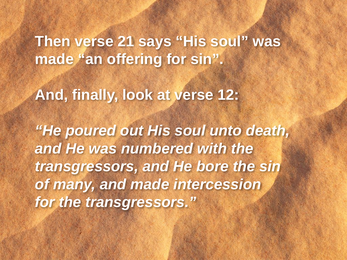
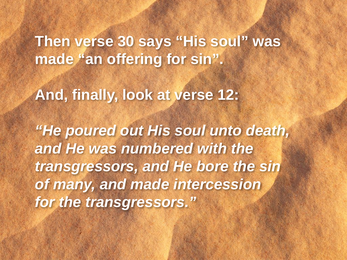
21: 21 -> 30 (126, 41)
